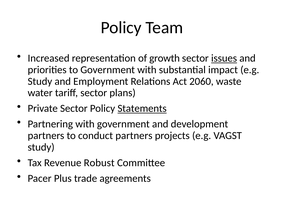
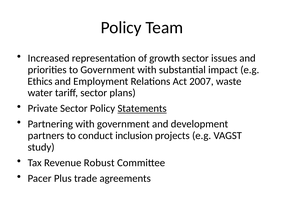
issues underline: present -> none (224, 58)
Study: Study -> Ethics (40, 81)
2060: 2060 -> 2007 (201, 81)
conduct partners: partners -> inclusion (134, 136)
